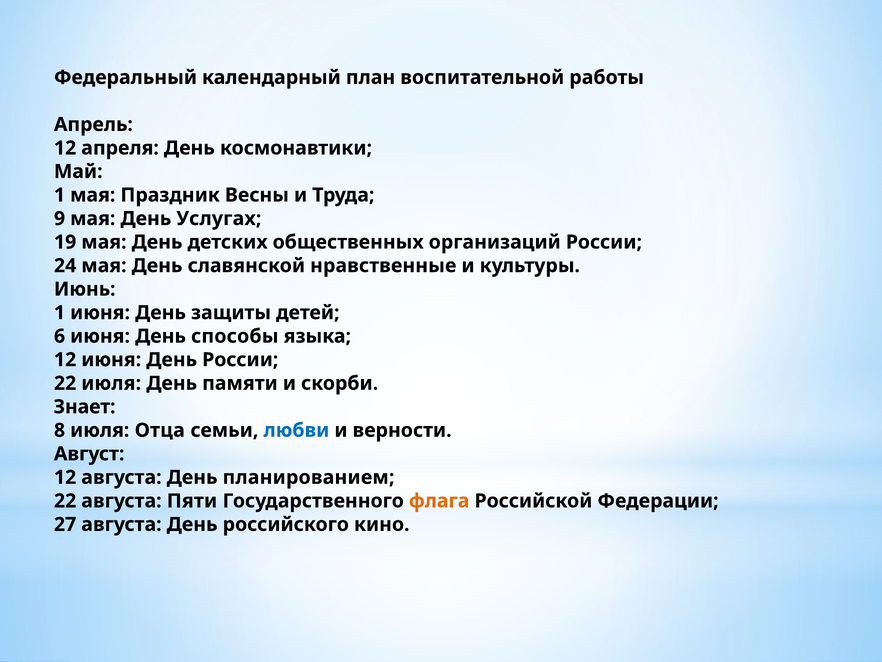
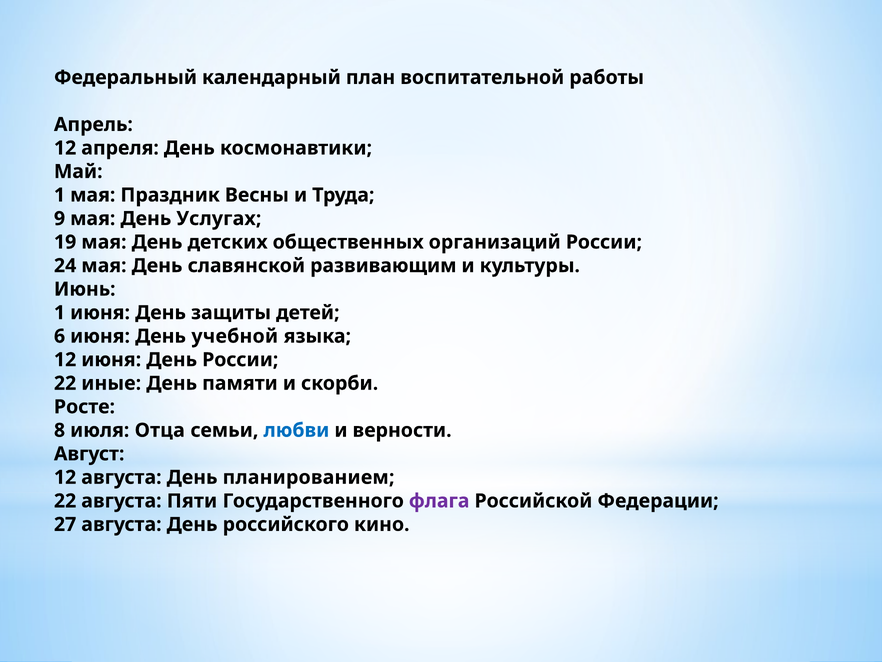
нравственные: нравственные -> развивающим (383, 265)
способы: способы -> учебной (235, 336)
22 июля: июля -> иные (111, 383)
Знает: Знает -> Росте (84, 407)
флага colour: orange -> purple (439, 501)
